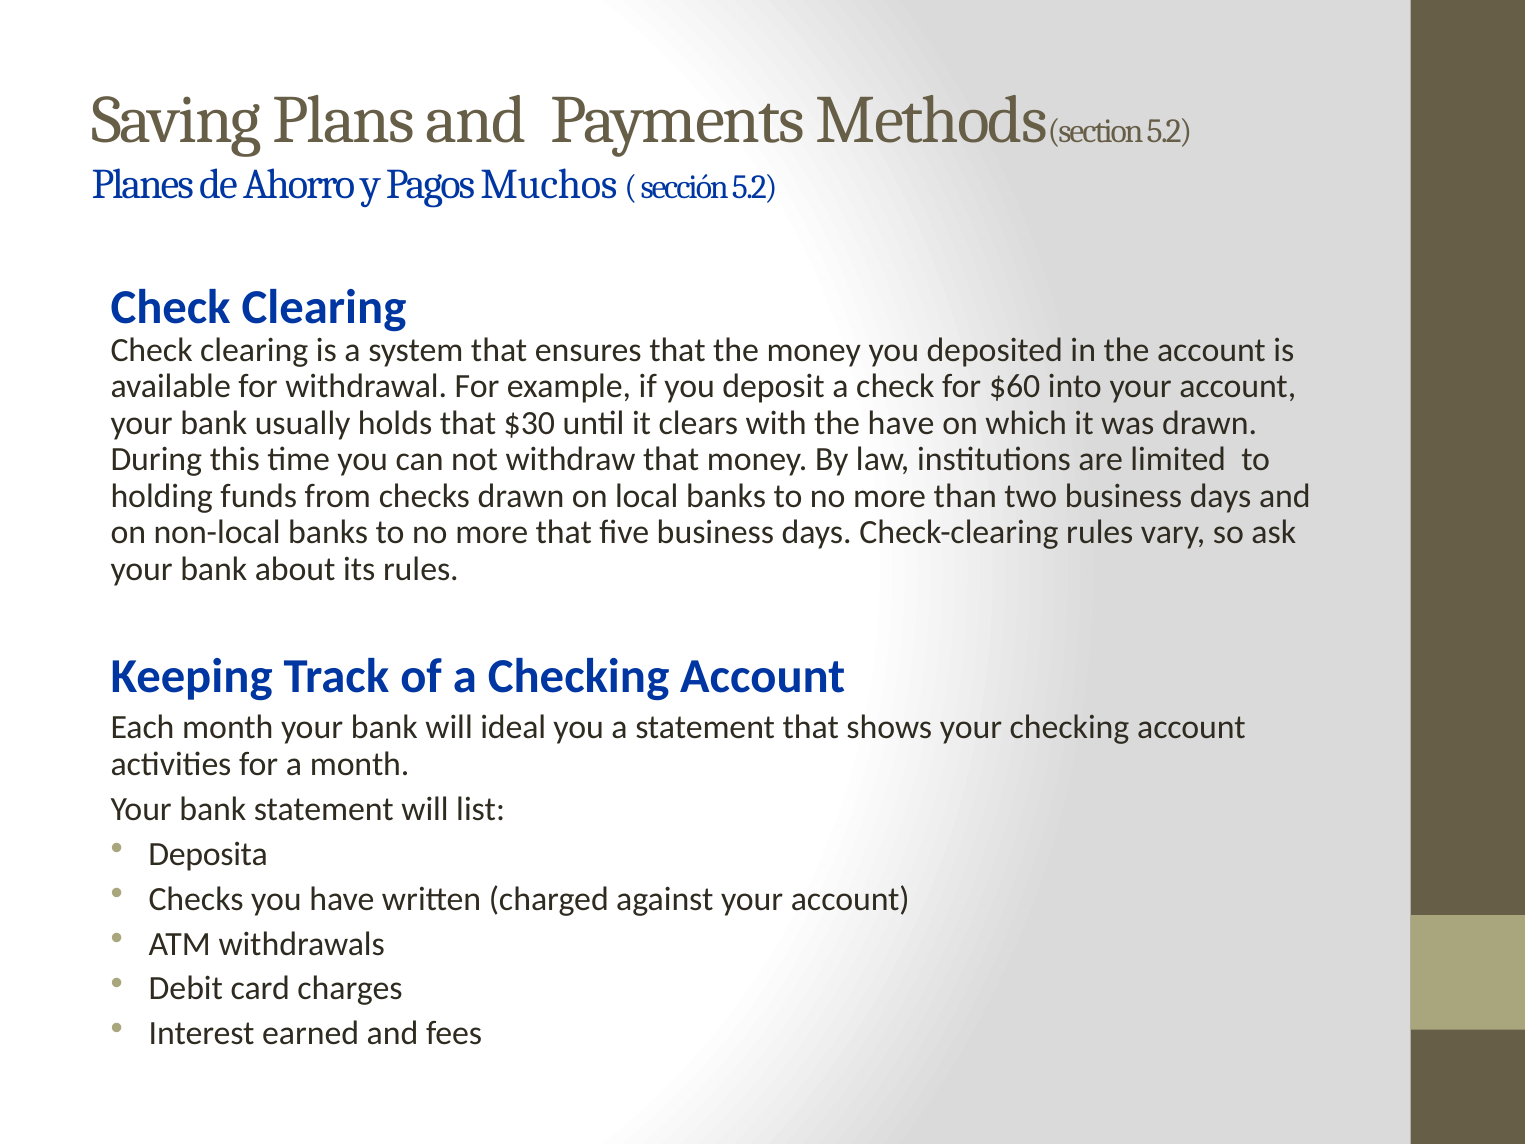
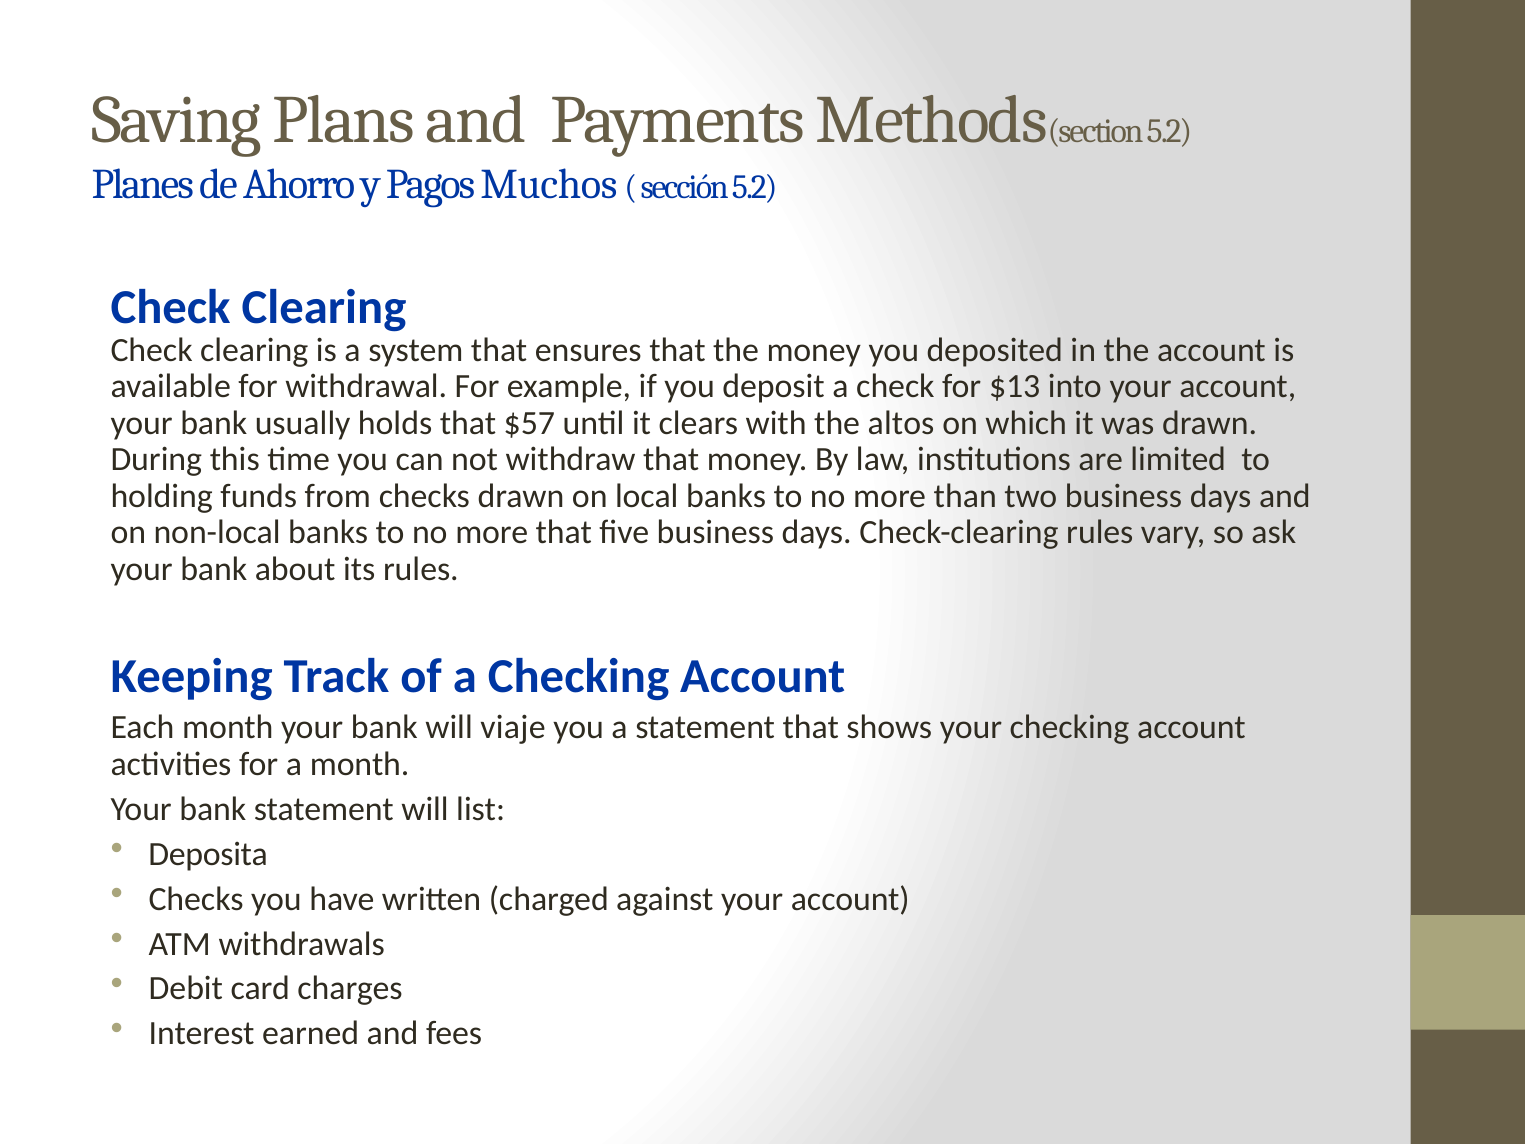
$60: $60 -> $13 (1015, 386)
$30: $30 -> $57 (529, 423)
the have: have -> altos (901, 423)
ideal: ideal -> viaje (513, 727)
